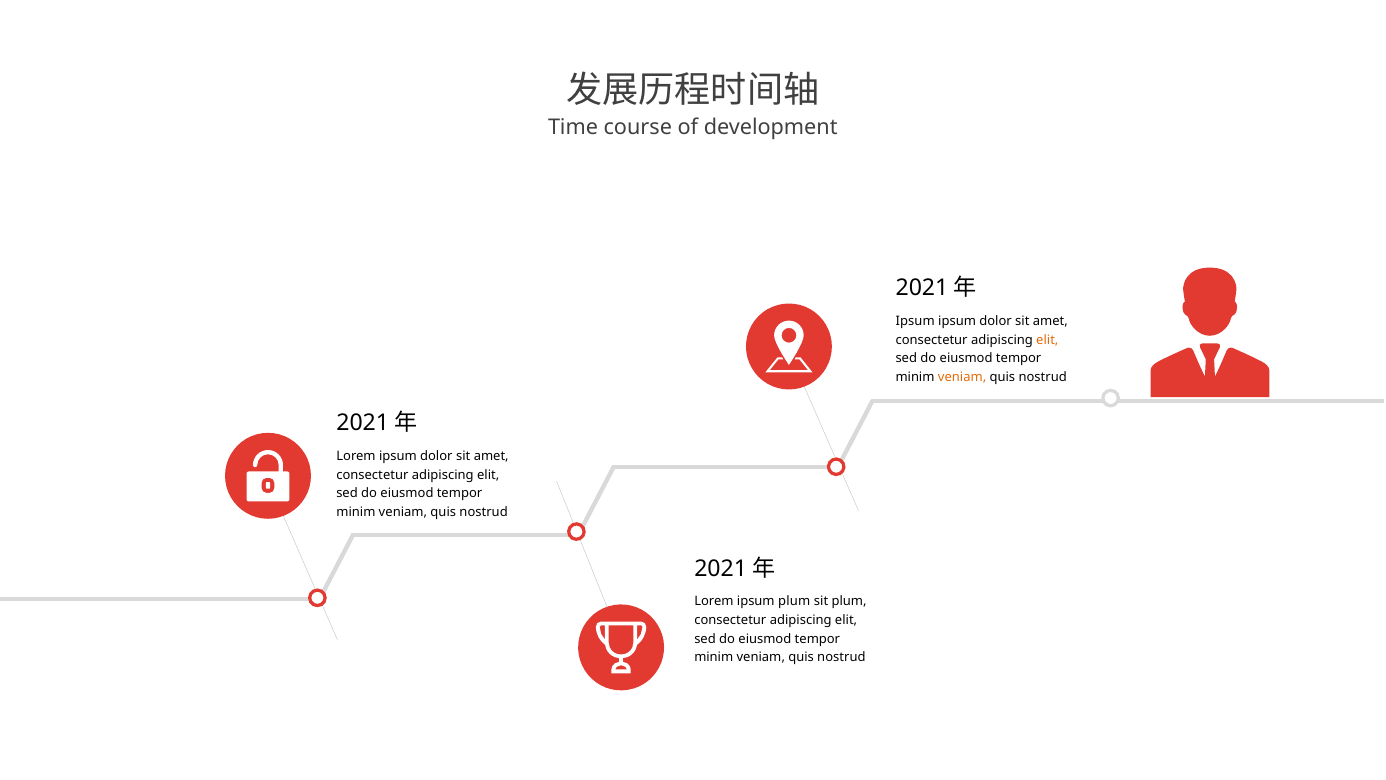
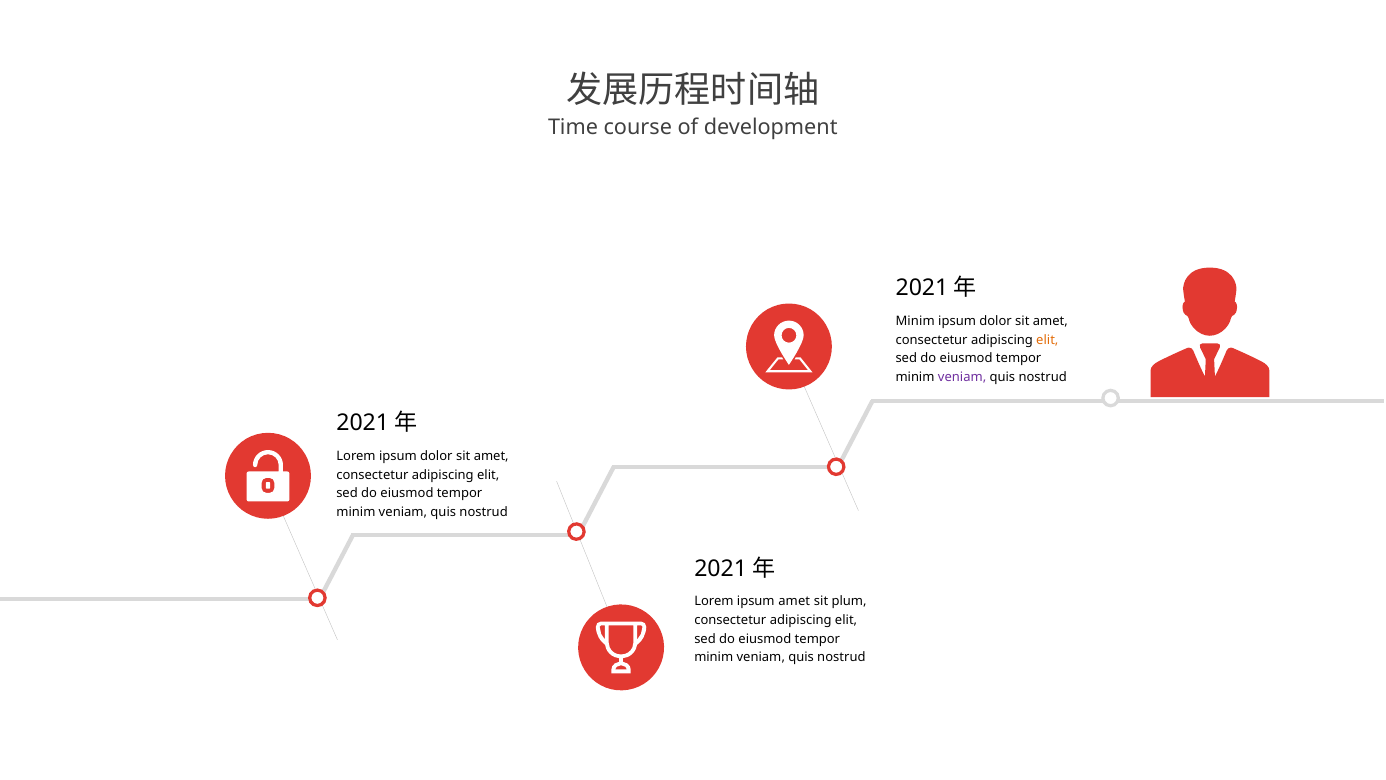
Ipsum: Ipsum -> Minim (915, 321)
veniam colour: orange -> purple (962, 377)
ipsum plum: plum -> amet (794, 601)
